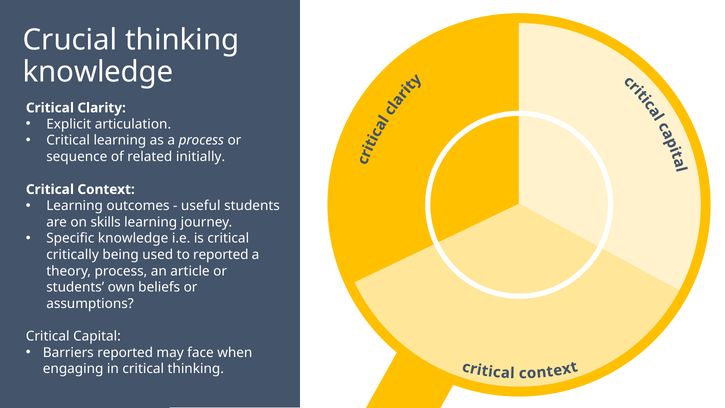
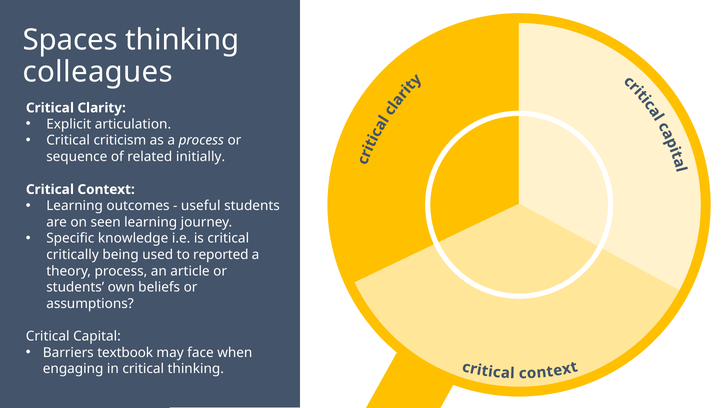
Crucial: Crucial -> Spaces (70, 40)
knowledge: knowledge -> colleagues (98, 72)
Critical learning: learning -> criticism (120, 140)
skills: skills -> seen (106, 222)
Barriers reported: reported -> textbook (125, 353)
